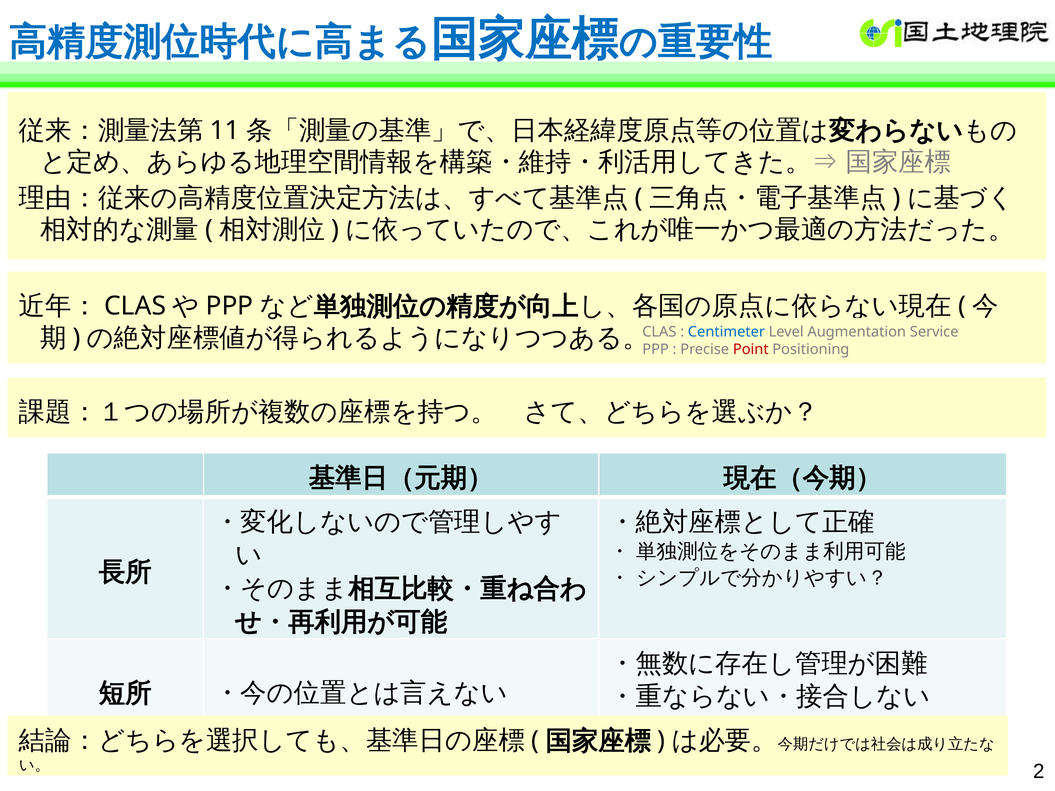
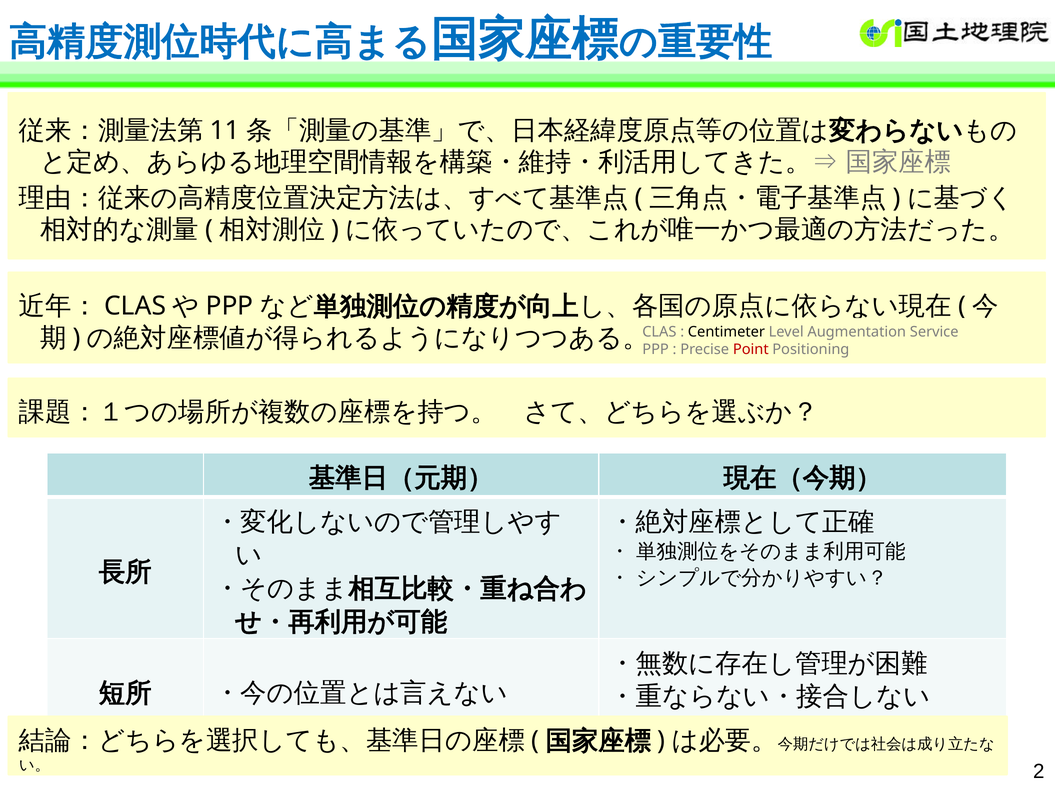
Centimeter colour: blue -> black (726, 332)
